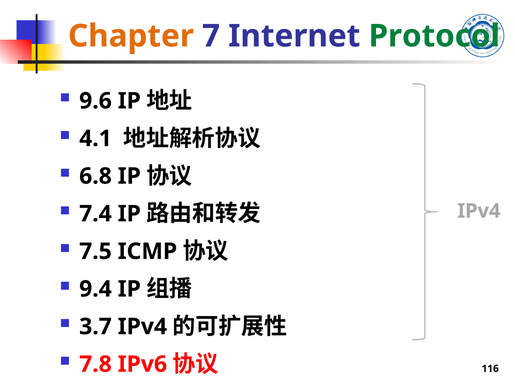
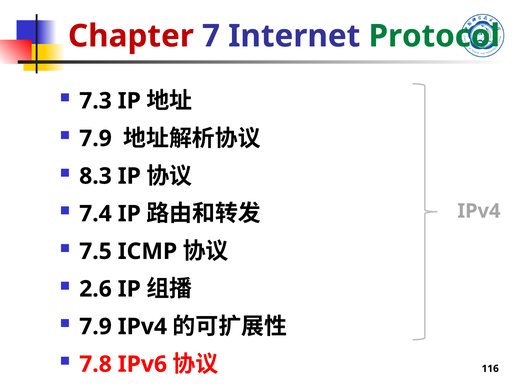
Chapter colour: orange -> red (131, 36)
9.6: 9.6 -> 7.3 (95, 101)
4.1: 4.1 -> 7.9 (95, 138)
6.8: 6.8 -> 8.3 (95, 176)
9.4: 9.4 -> 2.6 (95, 288)
3.7: 3.7 -> 7.9 (95, 326)
